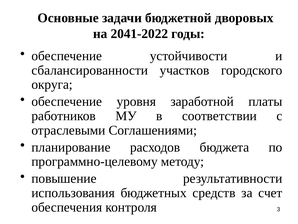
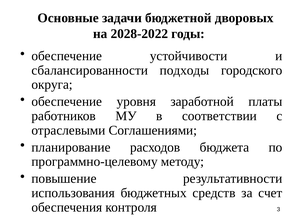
2041-2022: 2041-2022 -> 2028-2022 (139, 34)
участков: участков -> подходы (184, 70)
